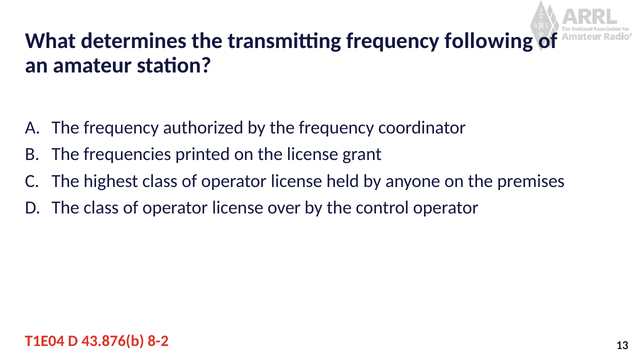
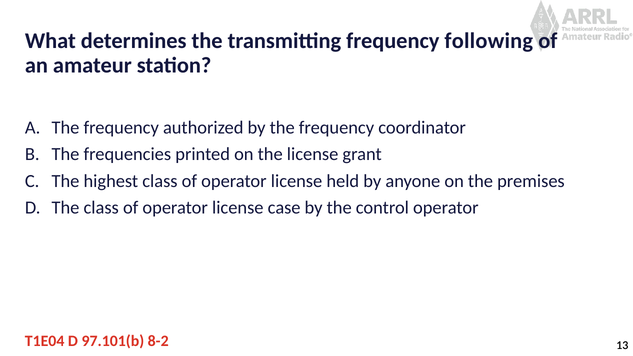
over: over -> case (284, 208)
43.876(b: 43.876(b -> 97.101(b (113, 341)
